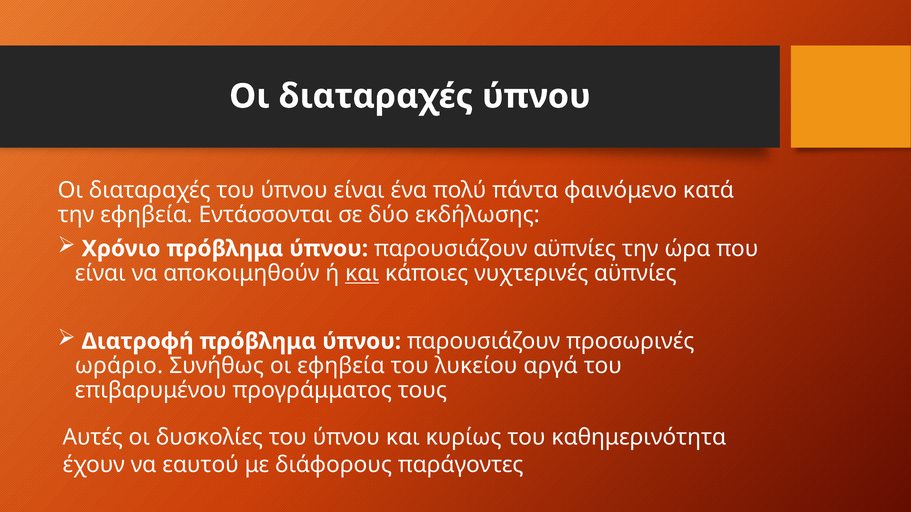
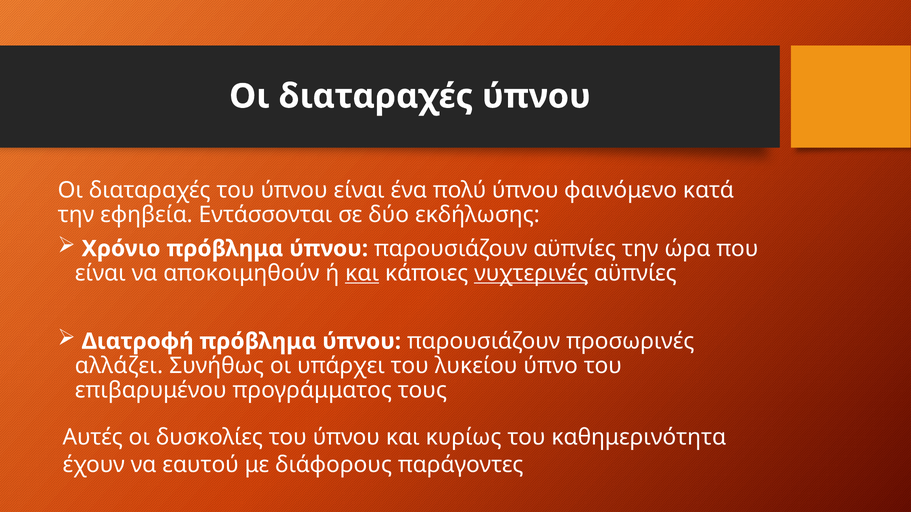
πολύ πάντα: πάντα -> ύπνου (525, 190)
νυχτερινές underline: none -> present (531, 273)
ωράριο: ωράριο -> αλλάζει (119, 366)
οι εφηβεία: εφηβεία -> υπάρχει (341, 366)
αργά: αργά -> ύπνο (551, 366)
